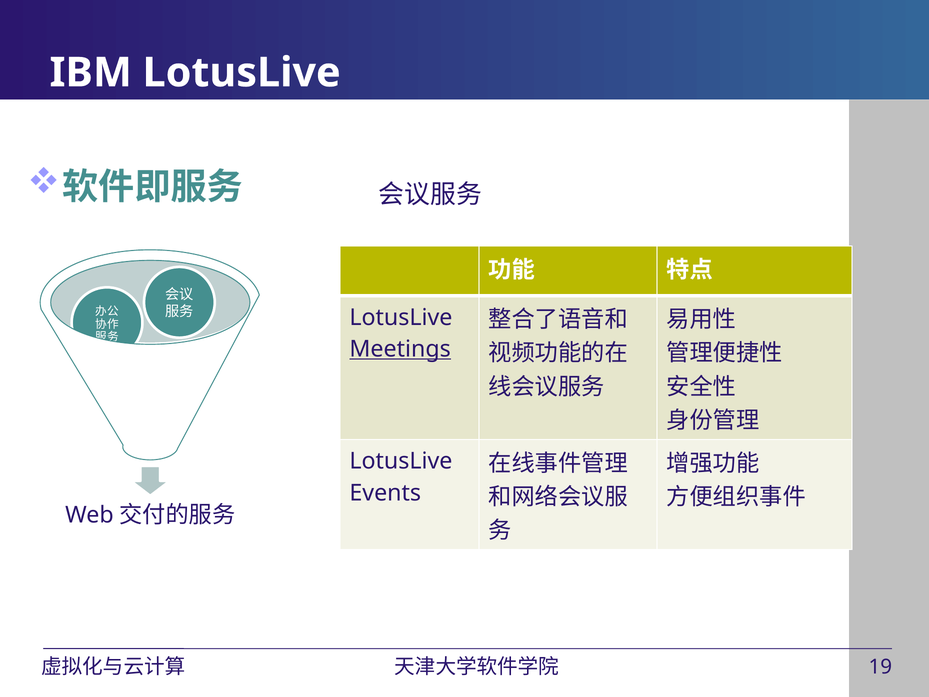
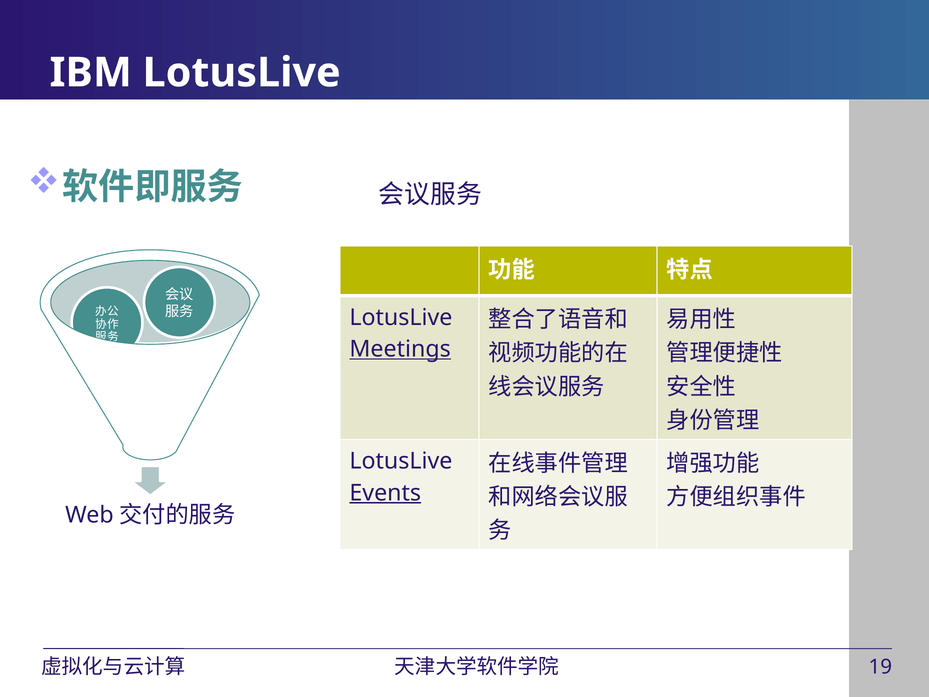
Events underline: none -> present (385, 493)
